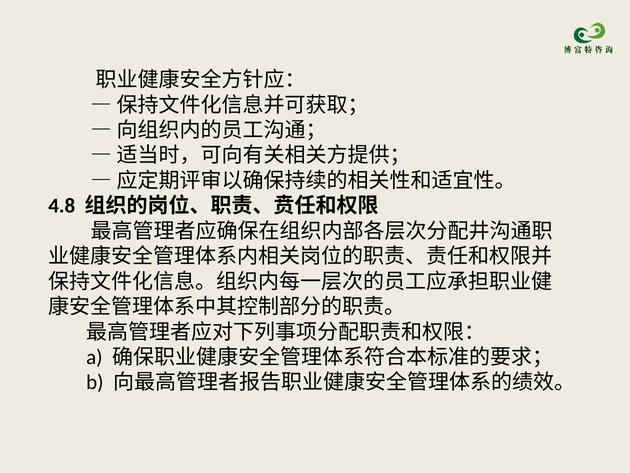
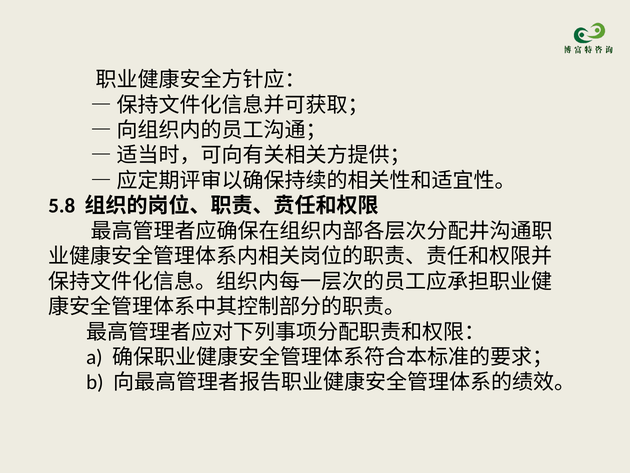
4.8: 4.8 -> 5.8 (62, 206)
